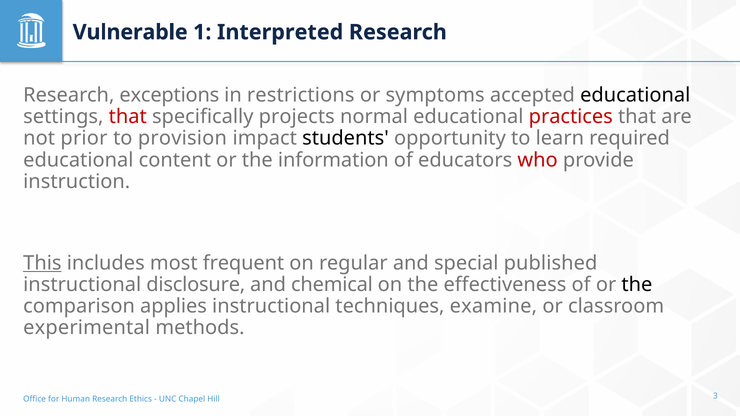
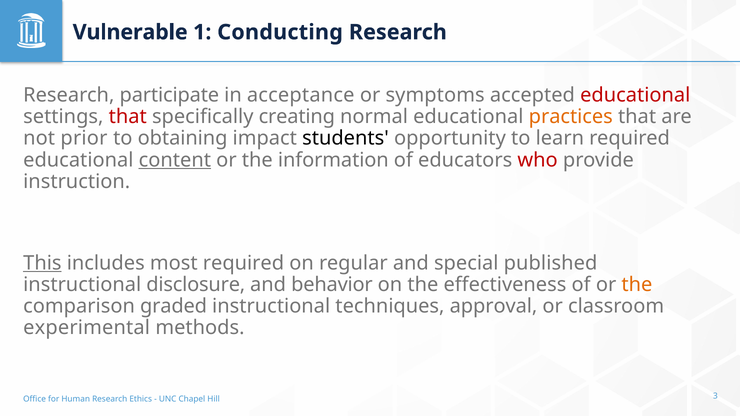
Interpreted: Interpreted -> Conducting (280, 32)
exceptions: exceptions -> participate (169, 95)
restrictions: restrictions -> acceptance (301, 95)
educational colour: black -> red (635, 95)
projects: projects -> creating (297, 117)
practices colour: red -> orange (571, 117)
provision: provision -> obtaining (183, 138)
content underline: none -> present (175, 160)
most frequent: frequent -> required (243, 263)
chemical: chemical -> behavior (332, 285)
the colour: black -> orange (637, 285)
applies: applies -> graded (174, 306)
examine: examine -> approval (494, 306)
